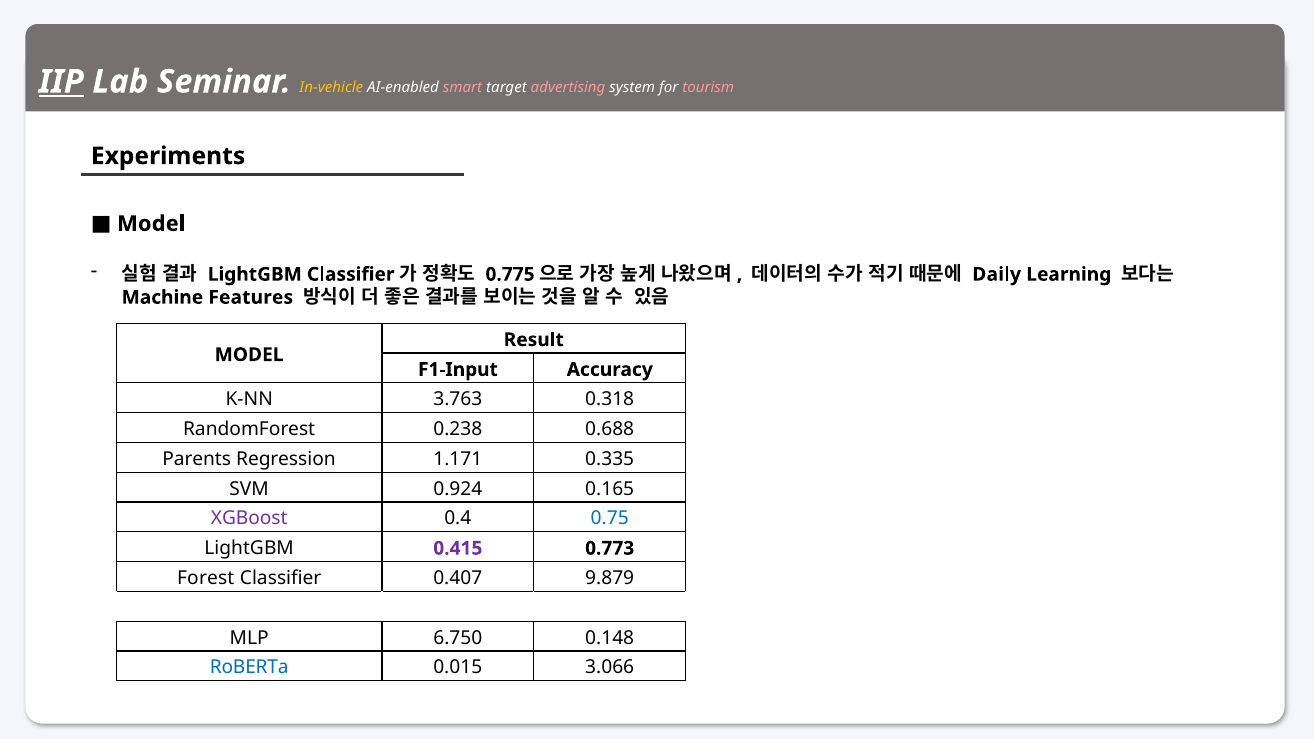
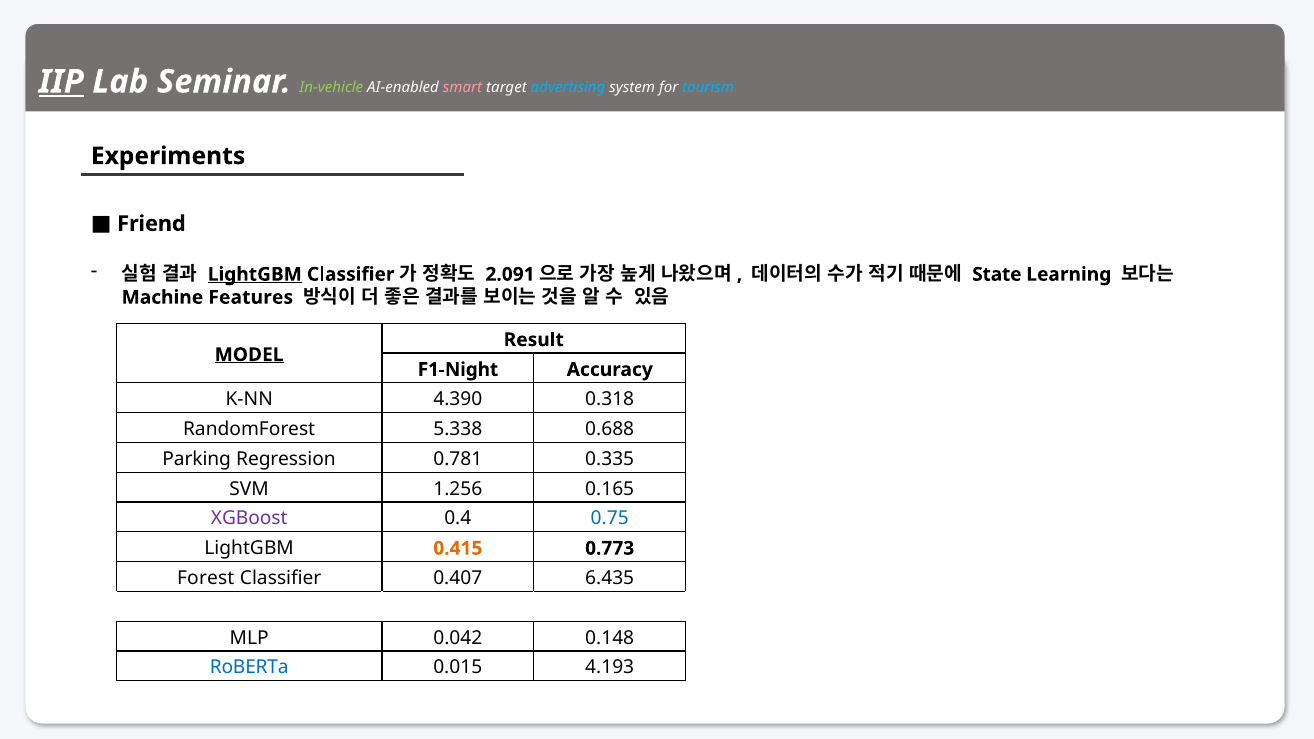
In-vehicle colour: yellow -> light green (331, 88)
advertising colour: pink -> light blue (568, 88)
tourism colour: pink -> light blue (708, 88)
Model: Model -> Friend (151, 224)
LightGBM underline: none -> present (255, 274)
0.775: 0.775 -> 2.091 (510, 274)
Daily: Daily -> State (997, 274)
MODEL underline: none -> present (249, 355)
F1-Input: F1-Input -> F1-Night (458, 370)
3.763: 3.763 -> 4.390 (458, 399)
0.238: 0.238 -> 5.338 (458, 429)
Parents: Parents -> Parking (197, 459)
1.171: 1.171 -> 0.781 (458, 459)
0.924: 0.924 -> 1.256 (458, 489)
0.415 colour: purple -> orange (458, 548)
9.879: 9.879 -> 6.435 (610, 578)
6.750: 6.750 -> 0.042 (458, 638)
3.066: 3.066 -> 4.193 (610, 668)
